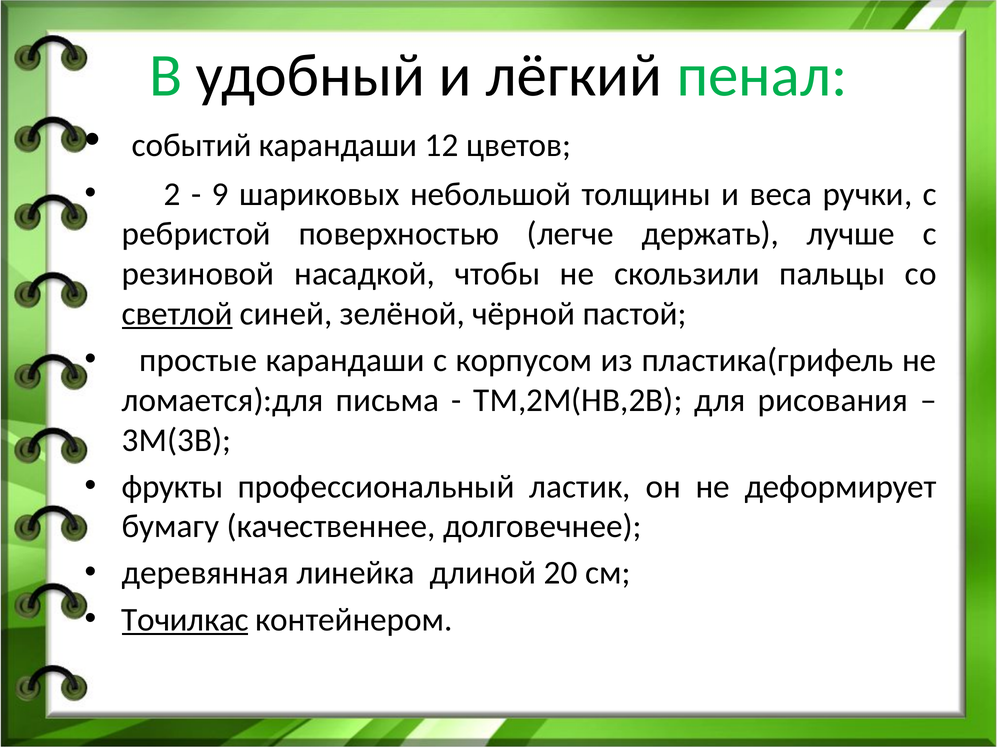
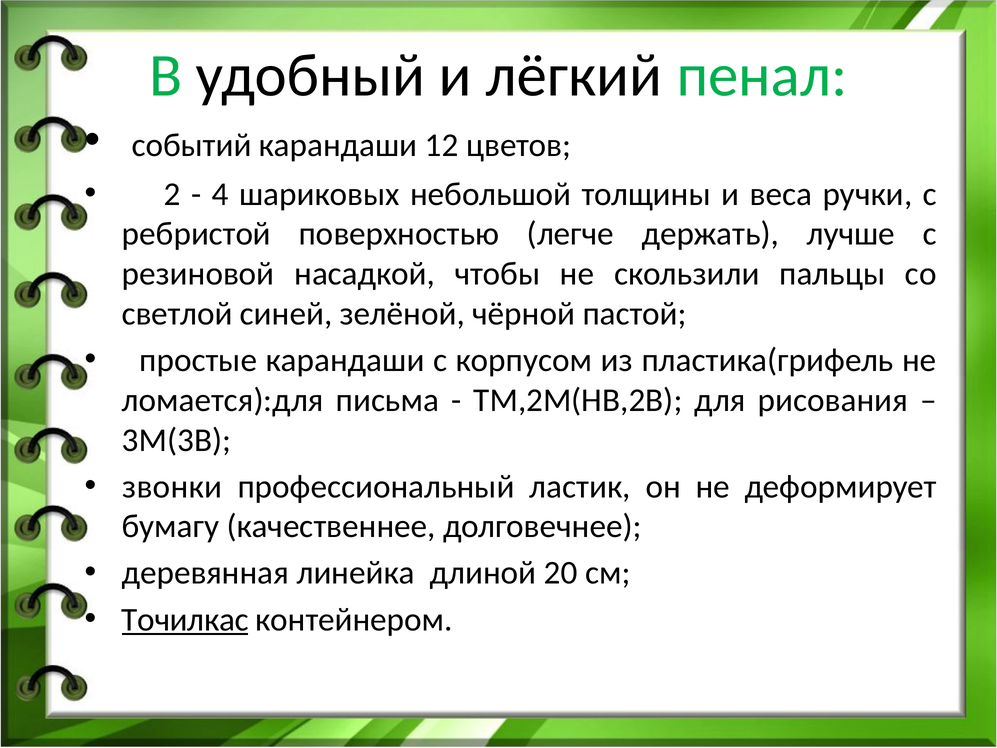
9: 9 -> 4 (220, 194)
светлой underline: present -> none (177, 314)
фрукты: фрукты -> звонки (172, 486)
